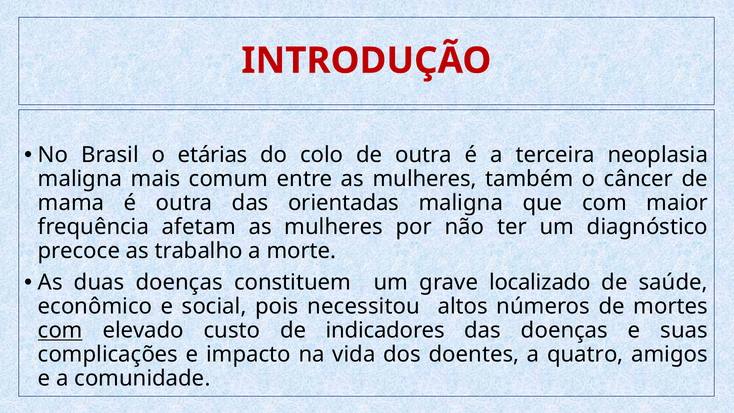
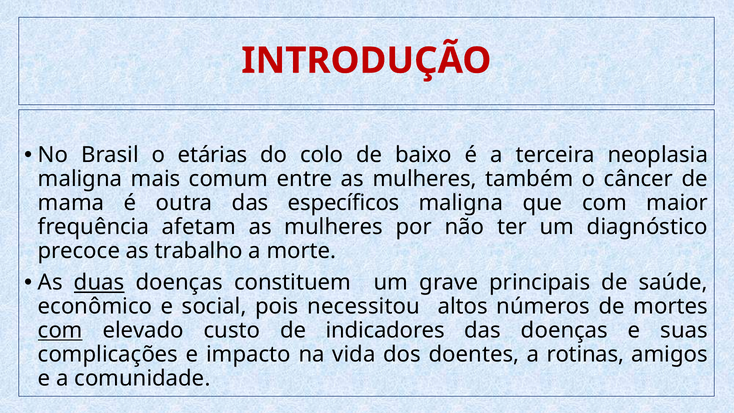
de outra: outra -> baixo (424, 155)
orientadas: orientadas -> específicos (344, 203)
duas underline: none -> present (99, 282)
localizado: localizado -> principais (540, 282)
quatro: quatro -> rotinas (585, 354)
